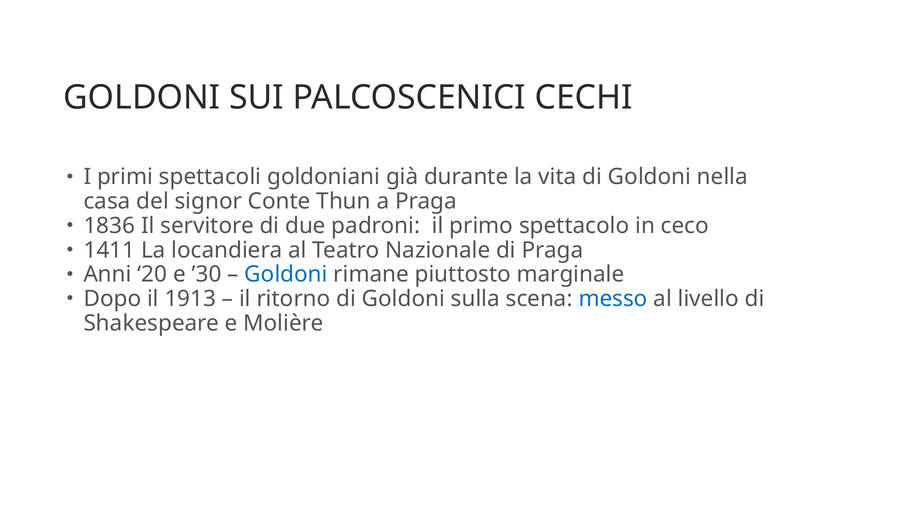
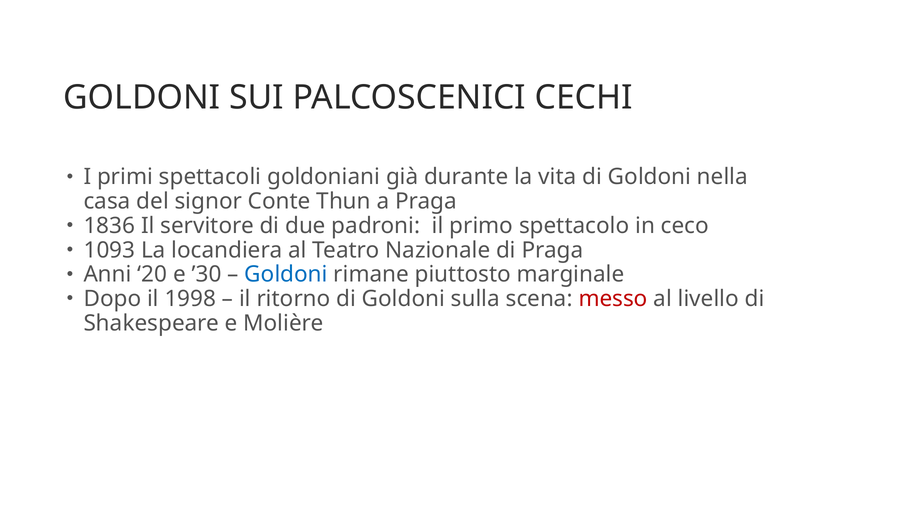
1411: 1411 -> 1093 (109, 250)
1913: 1913 -> 1998 (190, 299)
messo colour: blue -> red (613, 299)
